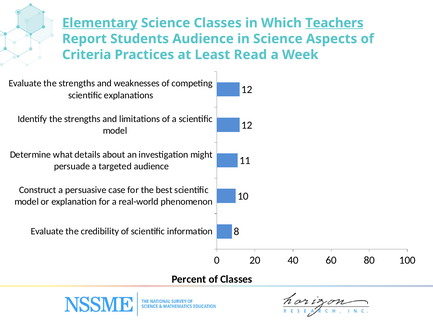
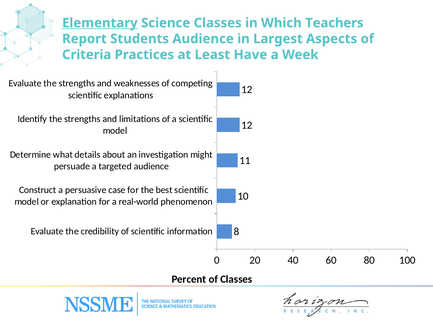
Teachers underline: present -> none (334, 23)
in Science: Science -> Largest (278, 39)
Read: Read -> Have (250, 55)
